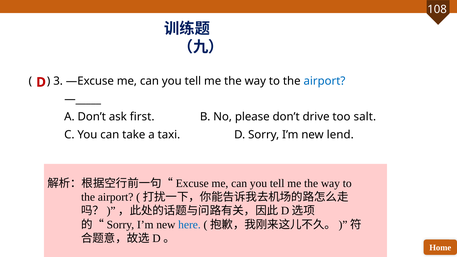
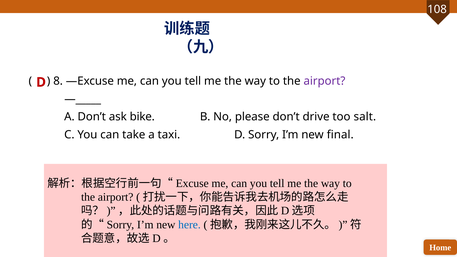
3: 3 -> 8 (58, 81)
airport colour: blue -> purple (324, 81)
first: first -> bike (142, 117)
lend: lend -> final (340, 135)
